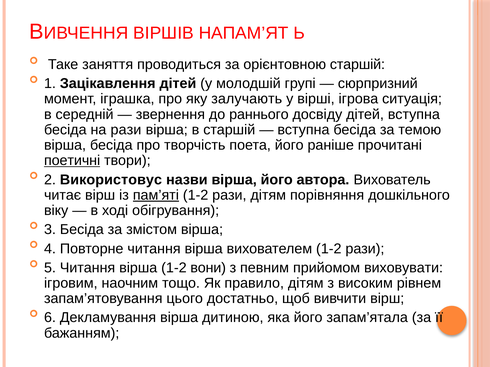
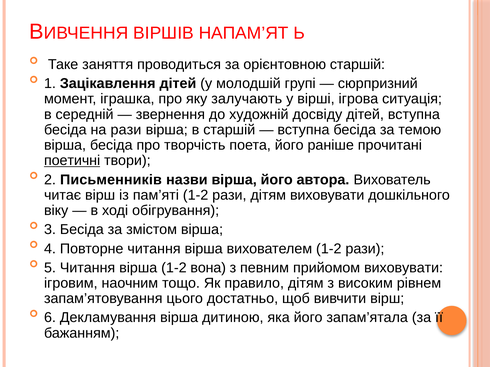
раннього: раннього -> художній (259, 115)
Використовус: Використовус -> Письменників (111, 180)
пам’яті underline: present -> none (156, 195)
дітям порівняння: порівняння -> виховувати (327, 195)
вони: вони -> вона (208, 268)
